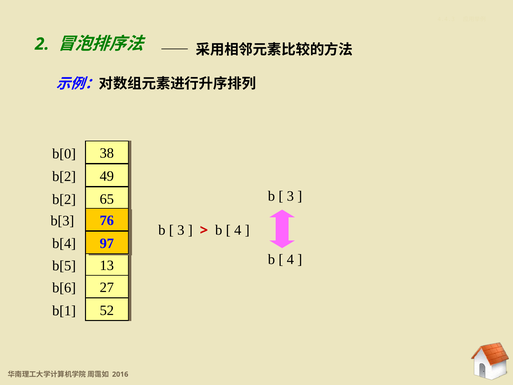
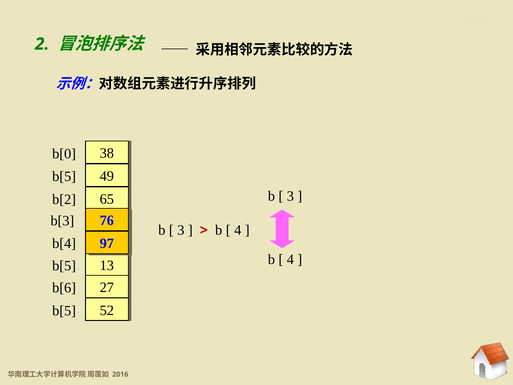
b[2: b[2 -> b[5 (64, 176)
b[1: b[1 -> b[5 (64, 310)
